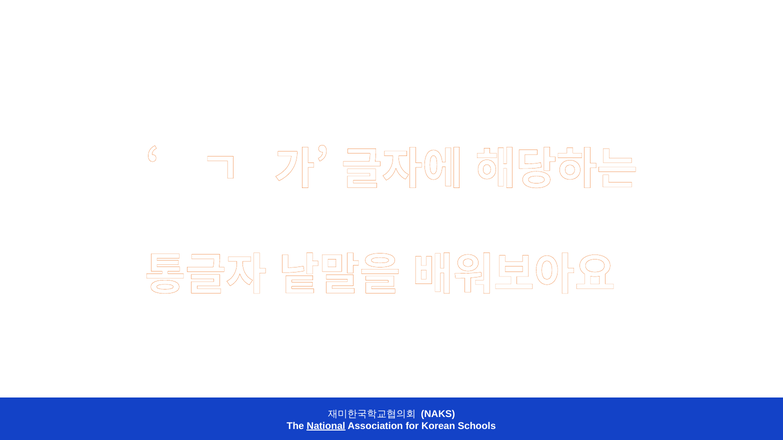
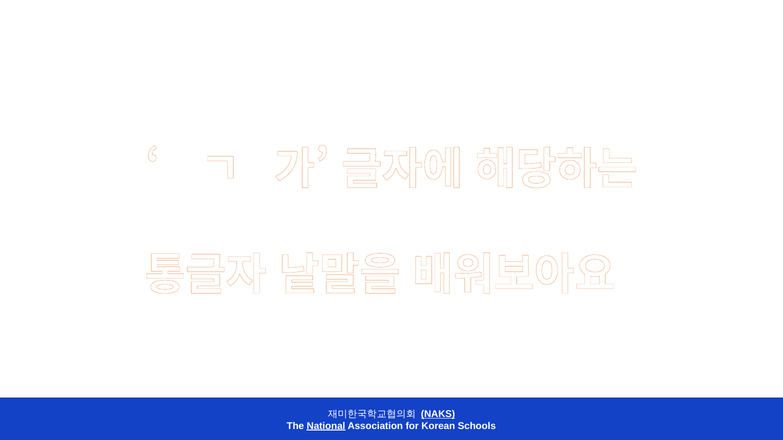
NAKS underline: none -> present (438, 414)
